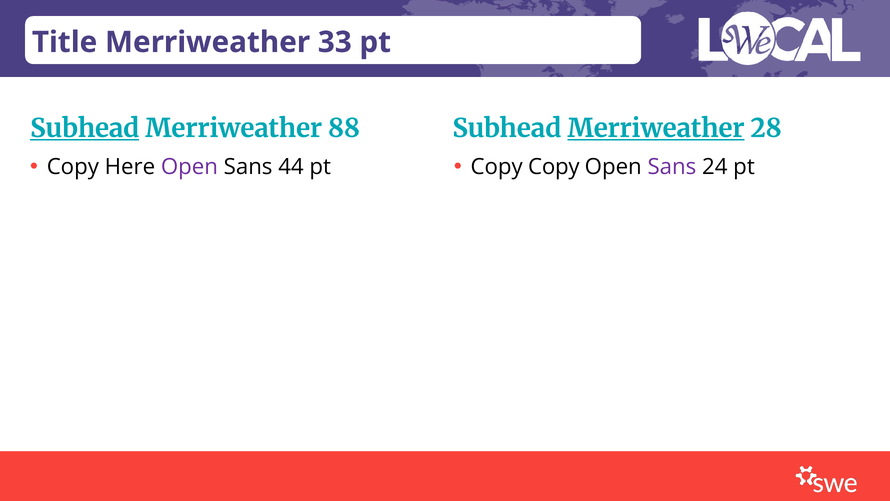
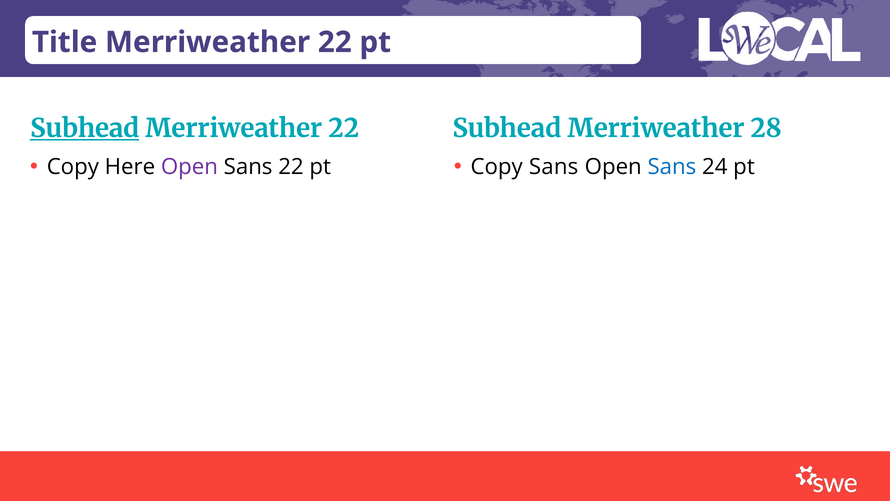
Title Merriweather 33: 33 -> 22 (335, 42)
88: 88 -> 22 (344, 128)
Merriweather underline: present -> none (656, 128)
Sans 44: 44 -> 22 (291, 167)
Copy Copy: Copy -> Sans (554, 167)
Sans colour: purple -> blue (672, 167)
